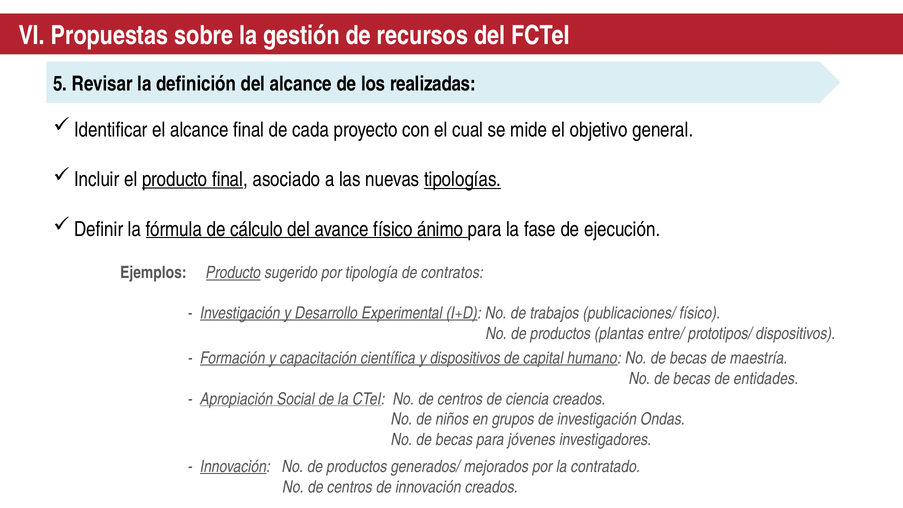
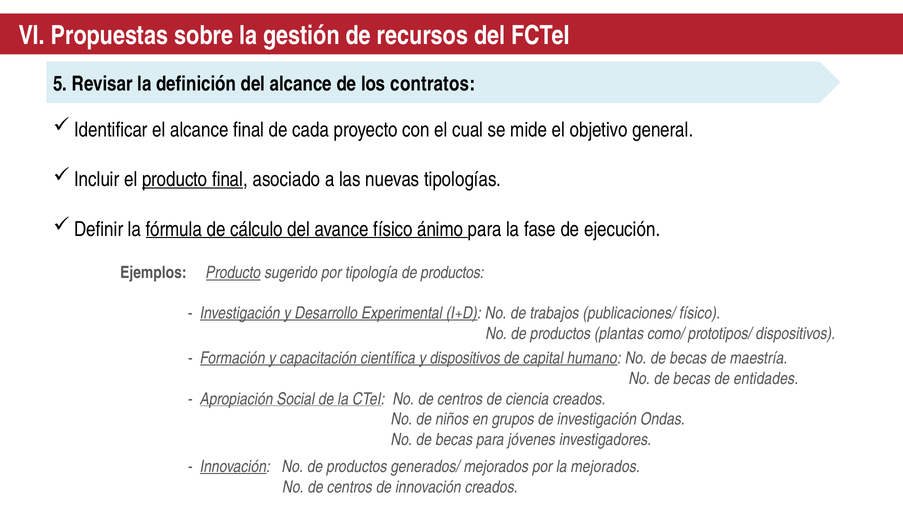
realizadas: realizadas -> contratos (433, 84)
tipologías underline: present -> none (463, 180)
tipología de contratos: contratos -> productos (453, 272)
entre/: entre/ -> como/ (666, 333)
la contratado: contratado -> mejorados (606, 467)
